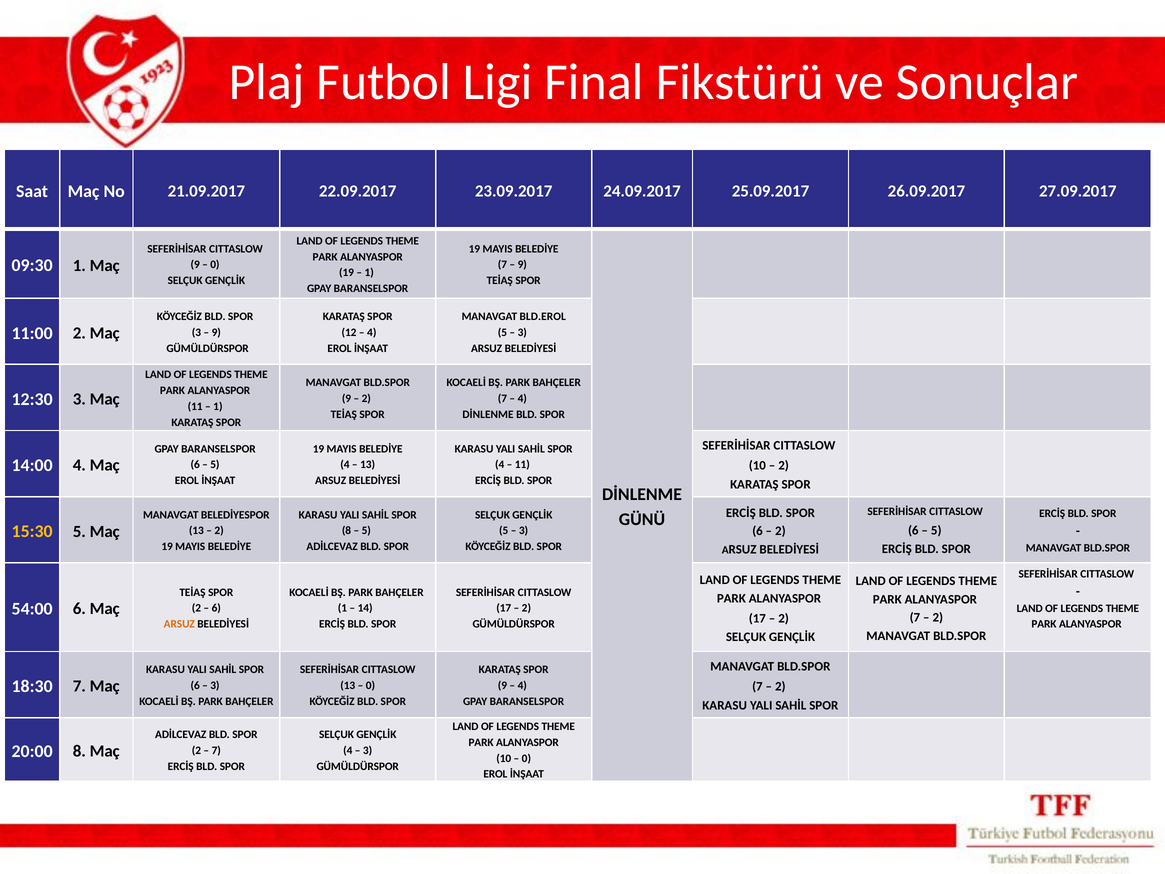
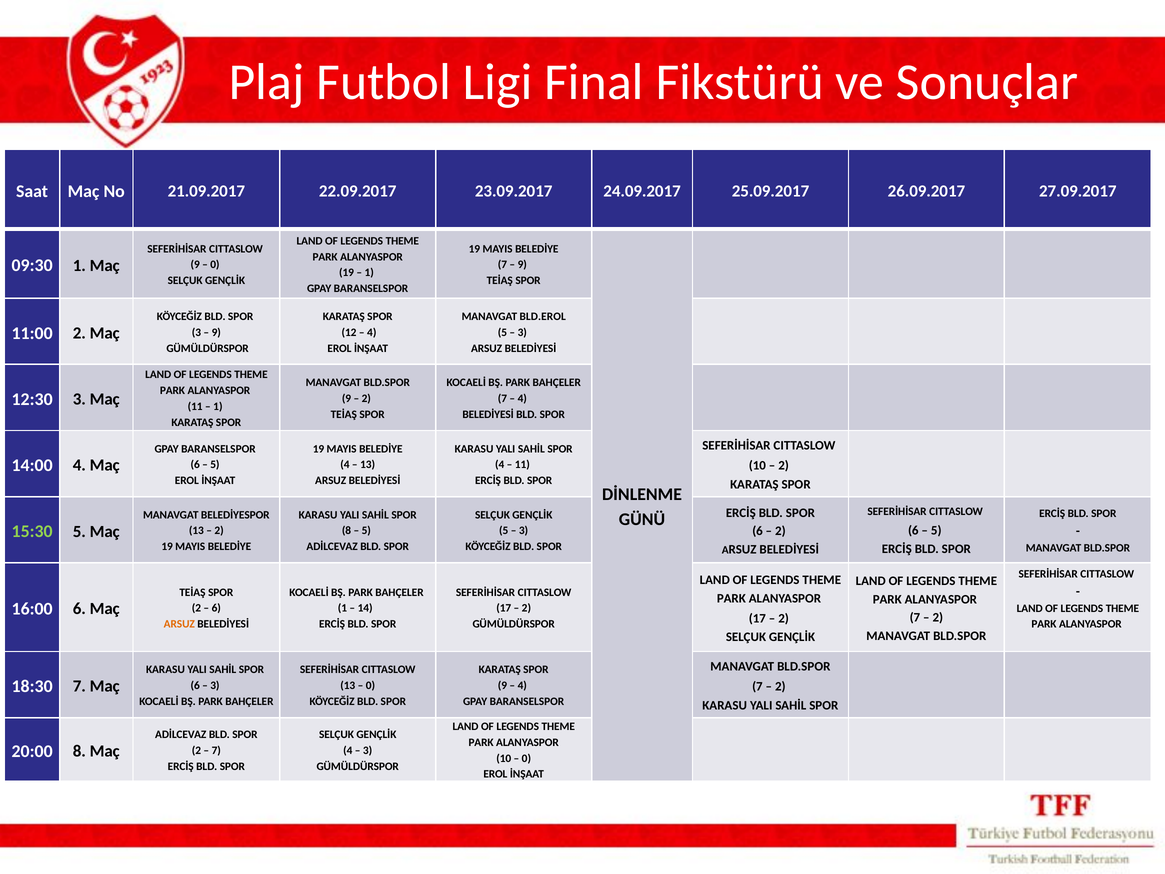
DİNLENME: DİNLENME -> BELEDİYESİ (488, 414)
15:30 colour: yellow -> light green (32, 531)
54:00: 54:00 -> 16:00 (32, 609)
